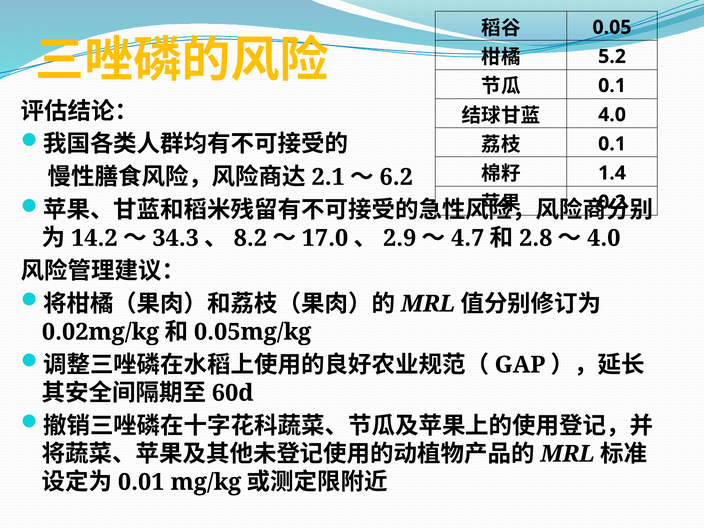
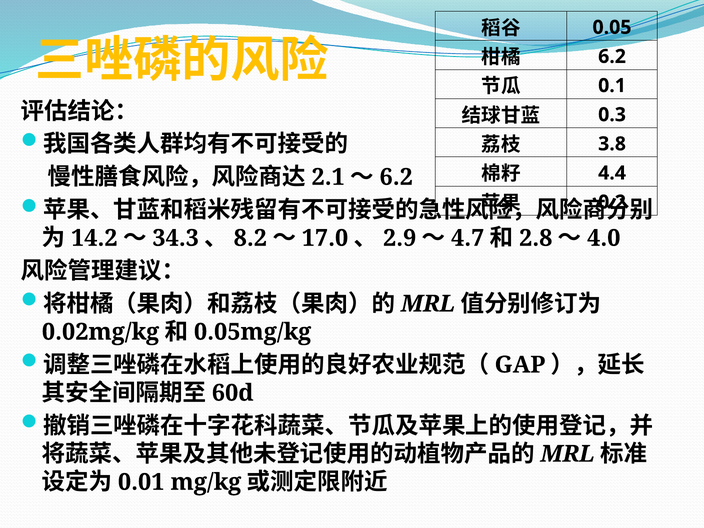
5.2: 5.2 -> 6.2 (612, 56)
4.0: 4.0 -> 0.3 (612, 115)
0.1: 0.1 -> 3.8 (612, 144)
1.4: 1.4 -> 4.4 (612, 173)
